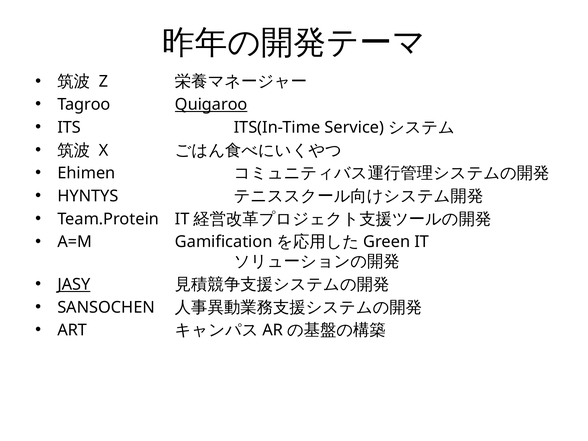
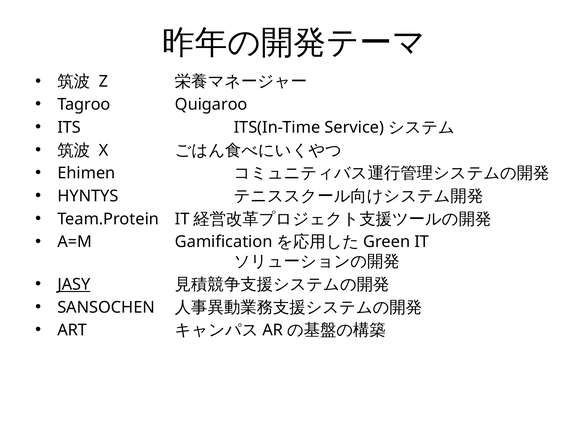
Quigaroo underline: present -> none (211, 104)
